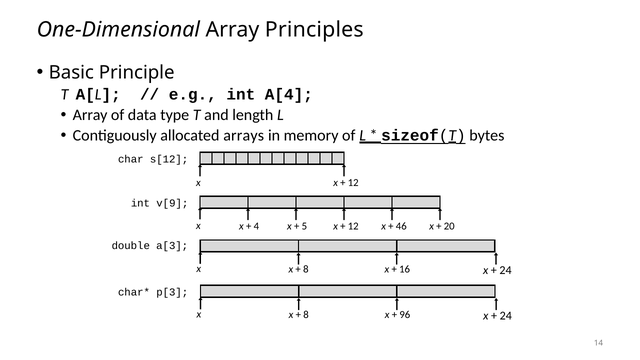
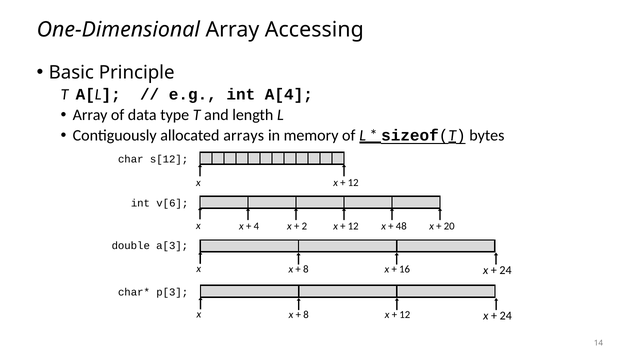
Principles: Principles -> Accessing (314, 30)
v[9: v[9 -> v[6 (172, 203)
5: 5 -> 2 (304, 226)
46: 46 -> 48 (401, 226)
96: 96 -> 12 (405, 315)
